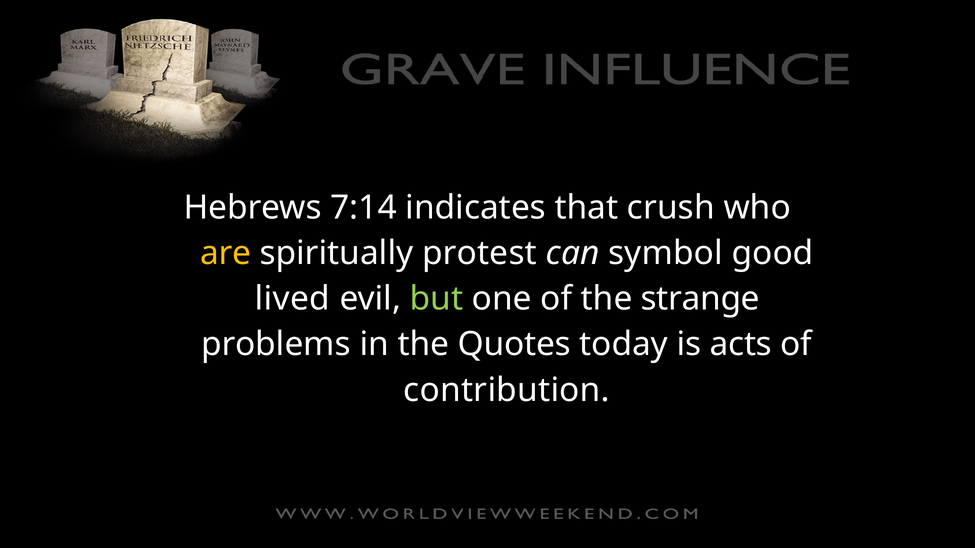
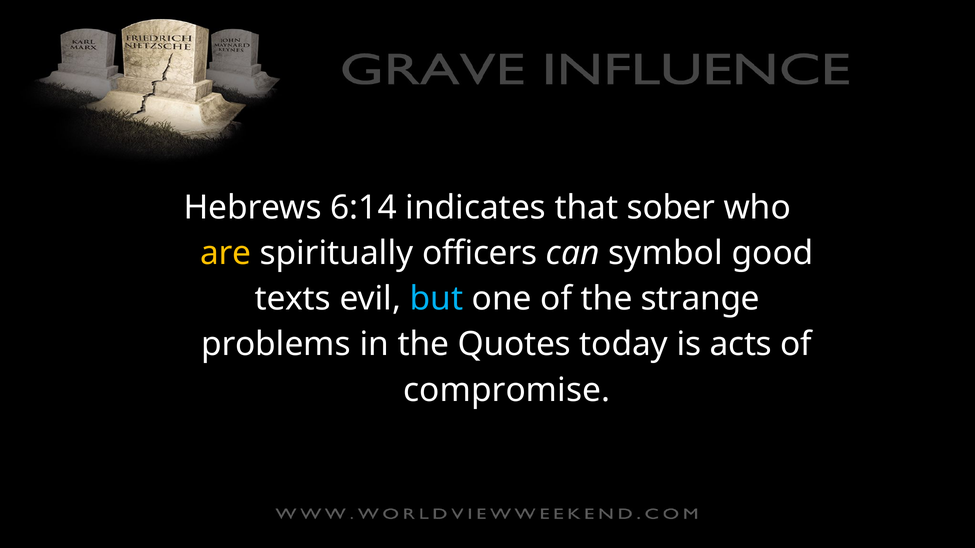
7:14: 7:14 -> 6:14 (364, 208)
crush: crush -> sober (671, 208)
protest: protest -> officers (480, 253)
lived: lived -> texts (293, 299)
but colour: light green -> light blue (436, 299)
contribution: contribution -> compromise (507, 390)
